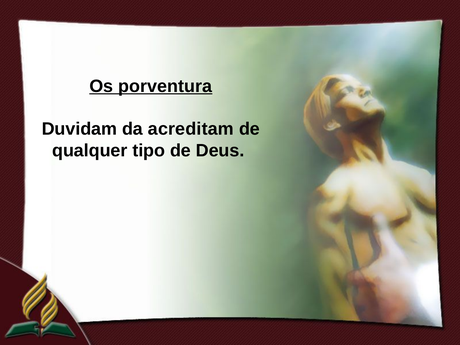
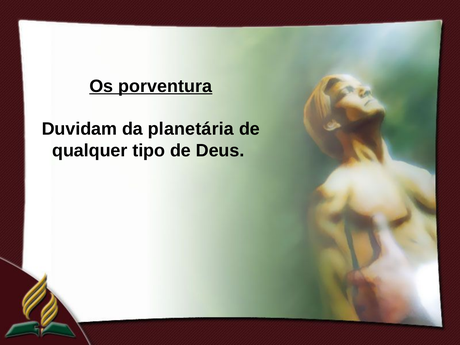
acreditam: acreditam -> planetária (191, 129)
